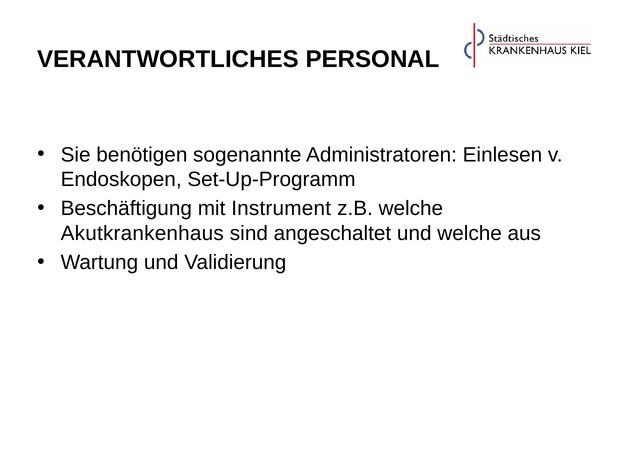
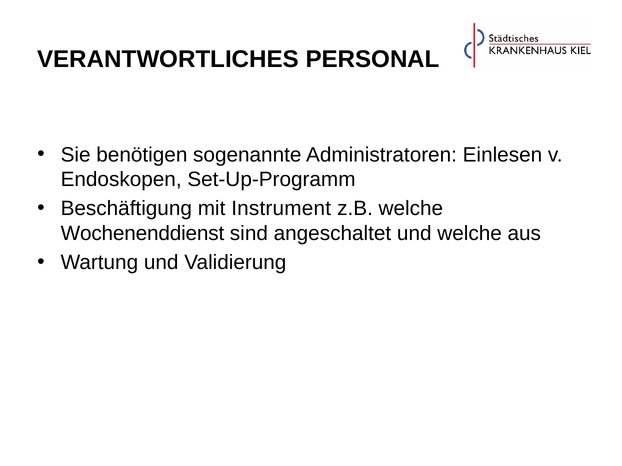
Akutkrankenhaus: Akutkrankenhaus -> Wochenenddienst (142, 234)
